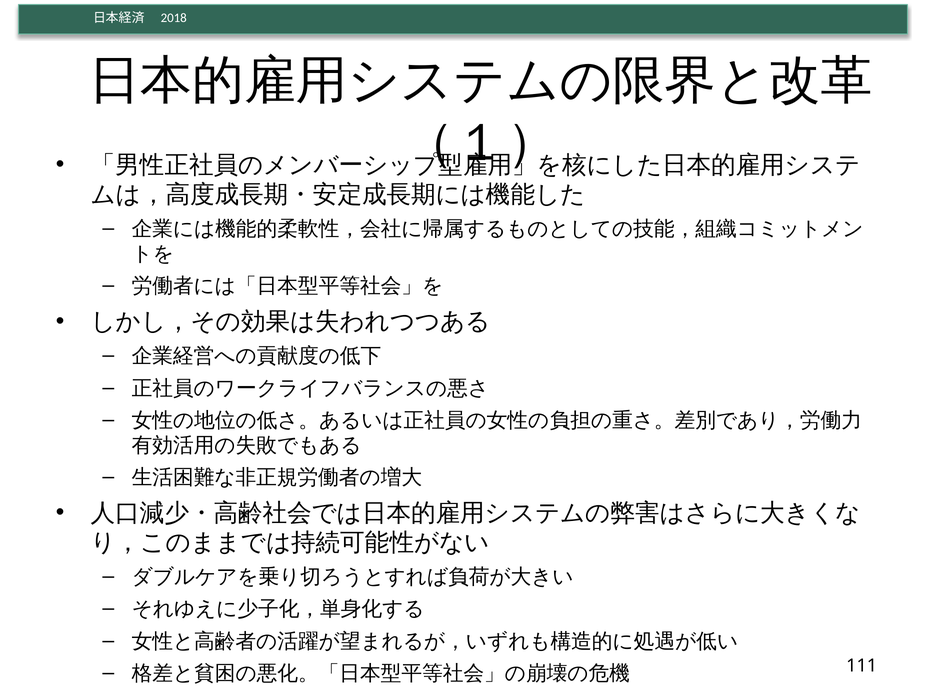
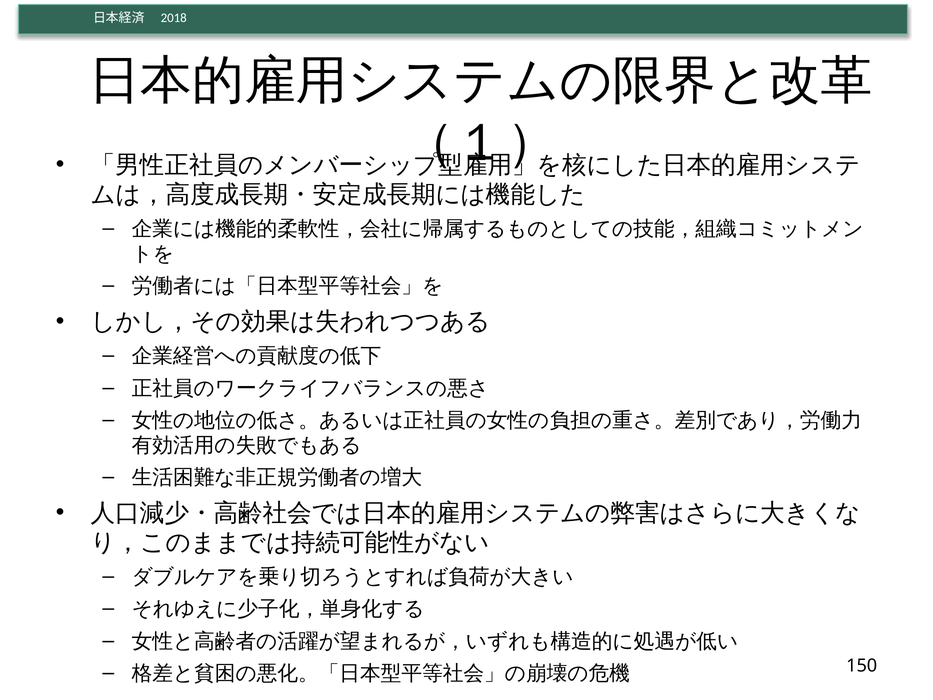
111: 111 -> 150 (862, 665)
